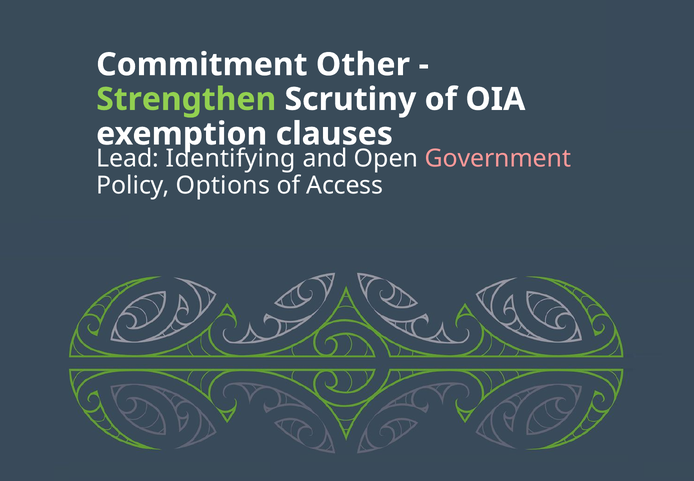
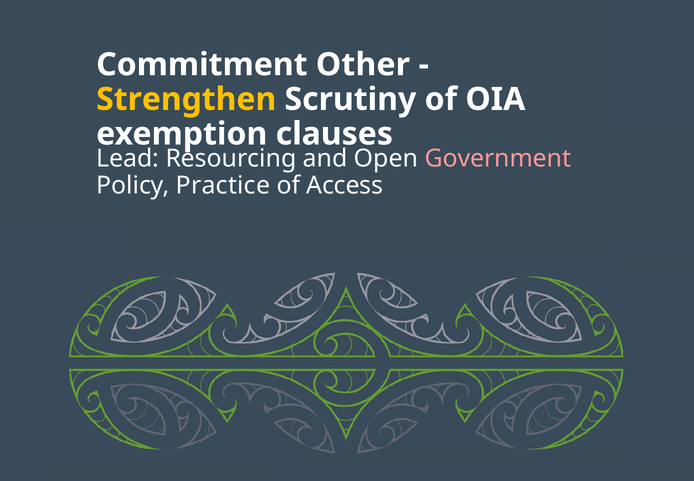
Strengthen colour: light green -> yellow (186, 99)
Identifying: Identifying -> Resourcing (231, 158)
Options: Options -> Practice (223, 185)
